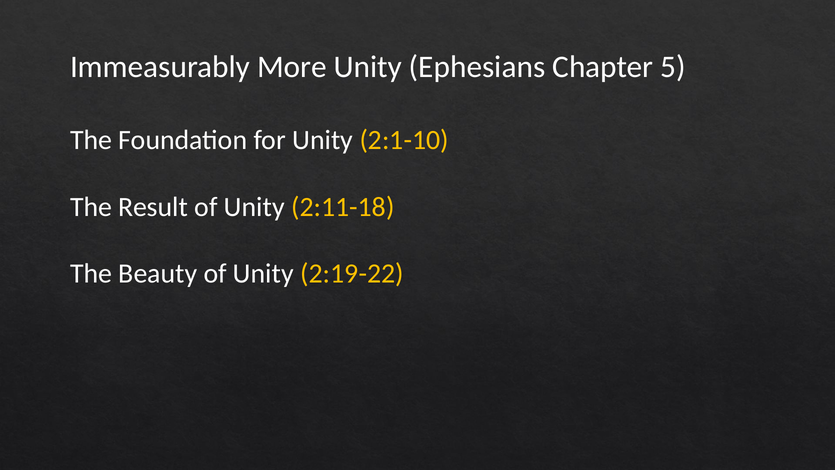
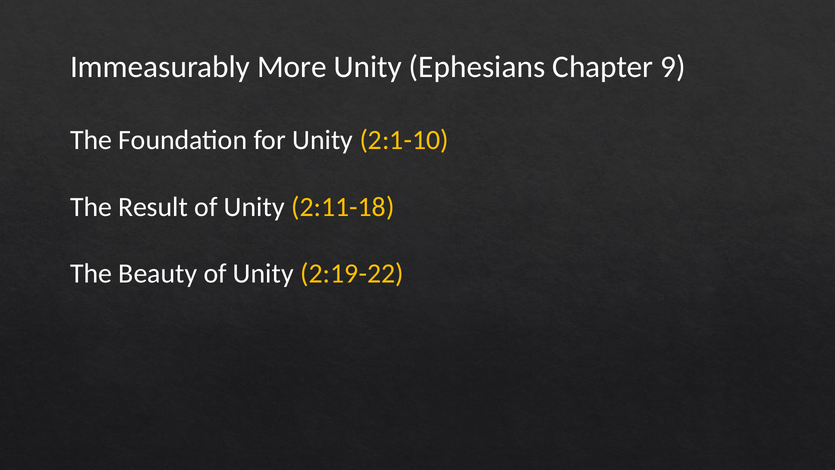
5: 5 -> 9 (673, 67)
